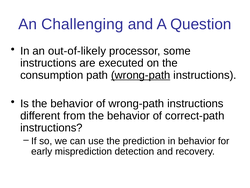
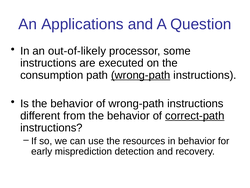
Challenging: Challenging -> Applications (82, 24)
correct-path underline: none -> present (195, 115)
prediction: prediction -> resources (144, 141)
